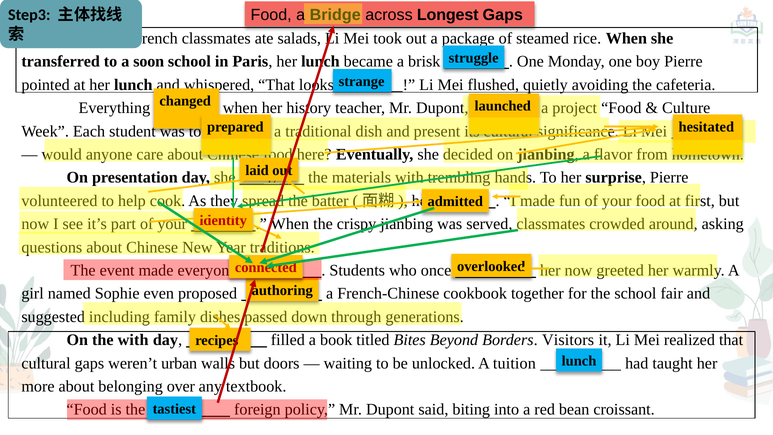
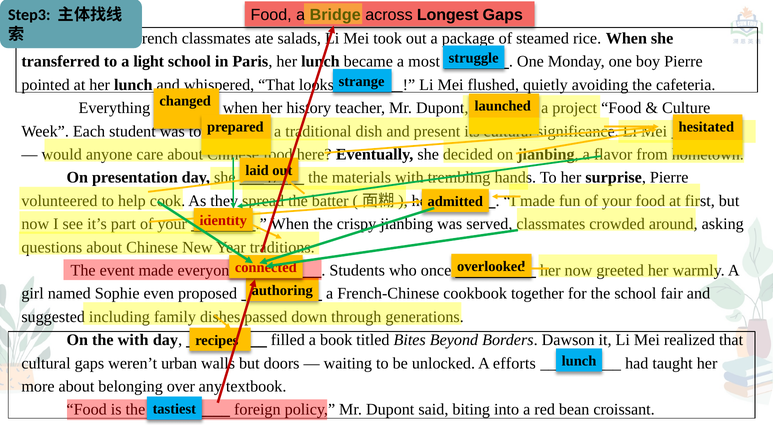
soon: soon -> light (149, 62)
brisk: brisk -> most (424, 62)
Visitors: Visitors -> Dawson (568, 340)
tuition: tuition -> efforts (514, 363)
